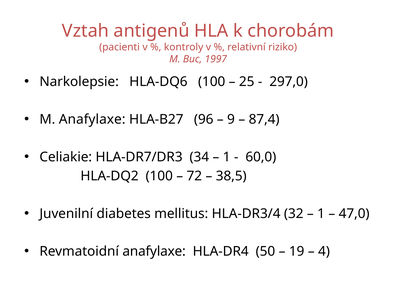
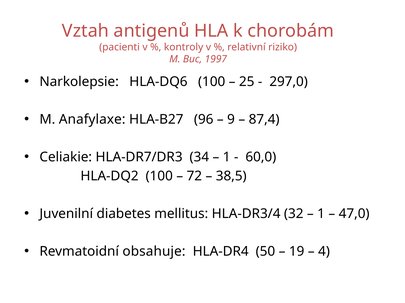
Revmatoidní anafylaxe: anafylaxe -> obsahuje (154, 252)
